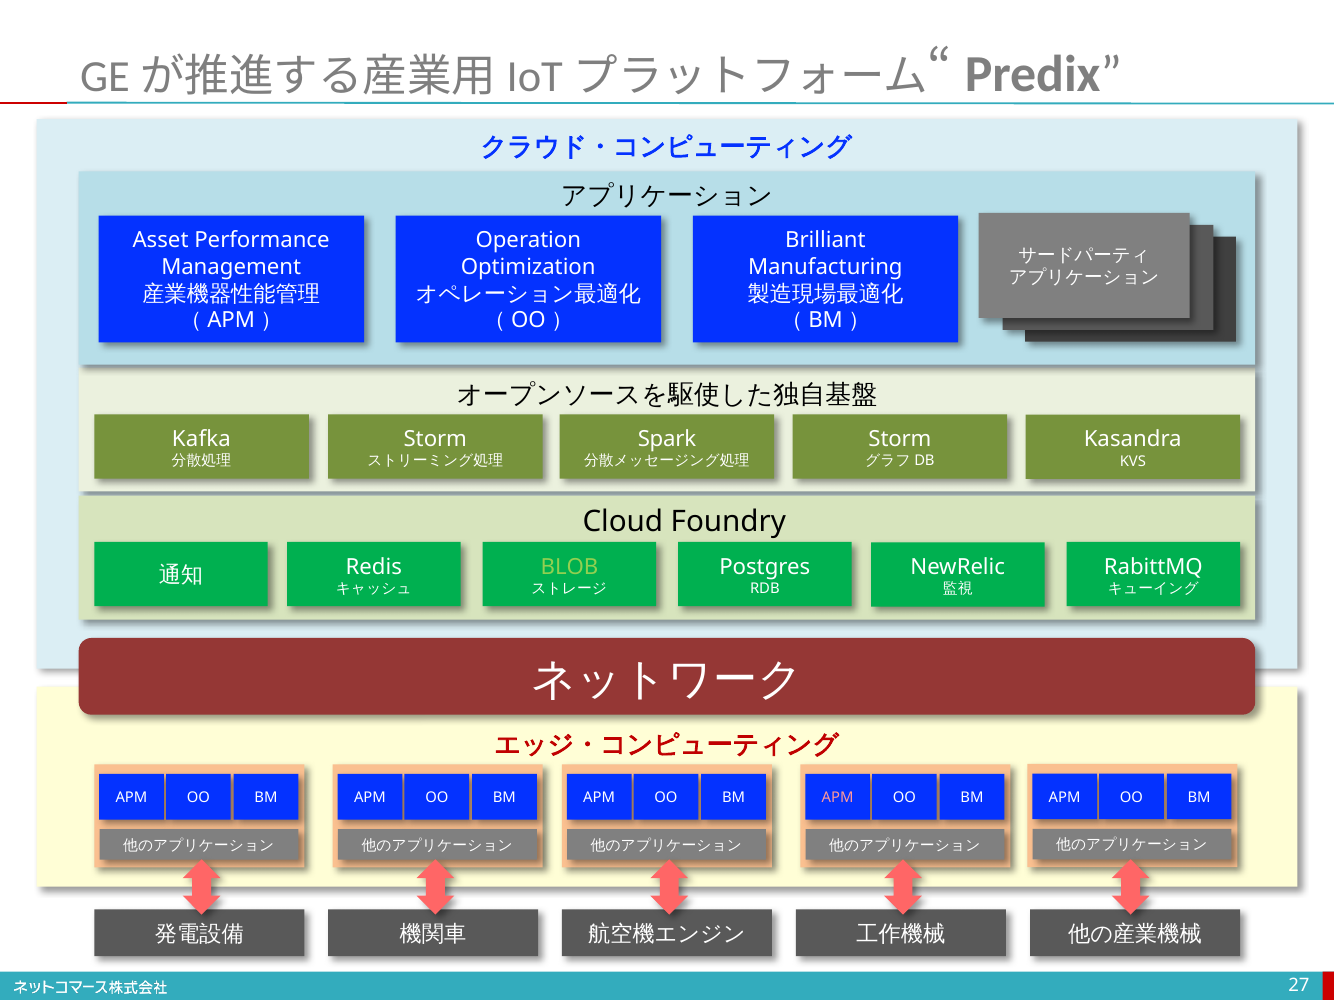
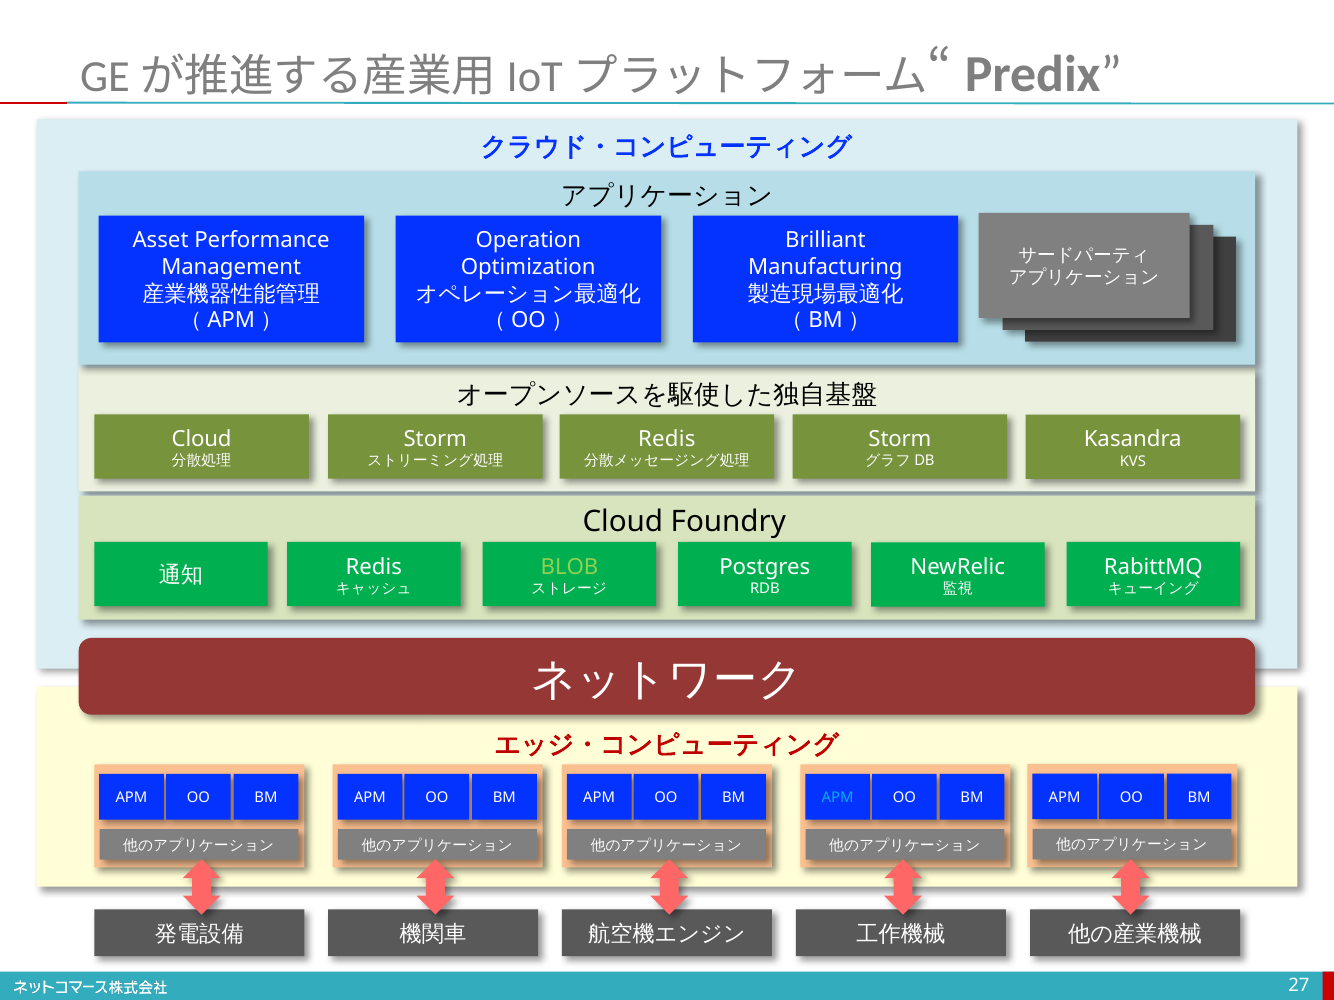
Kafka: Kafka -> Cloud (202, 439)
Spark: Spark -> Redis (667, 439)
APM colour: pink -> light blue (838, 798)
